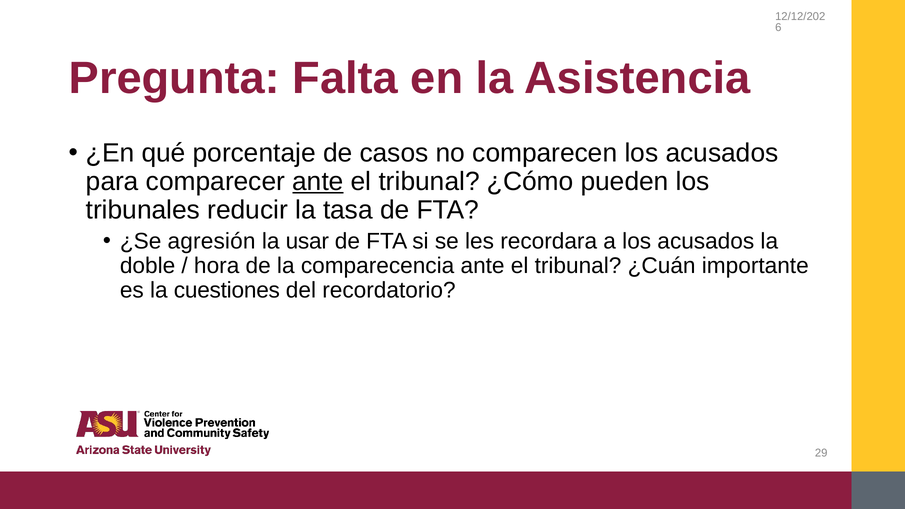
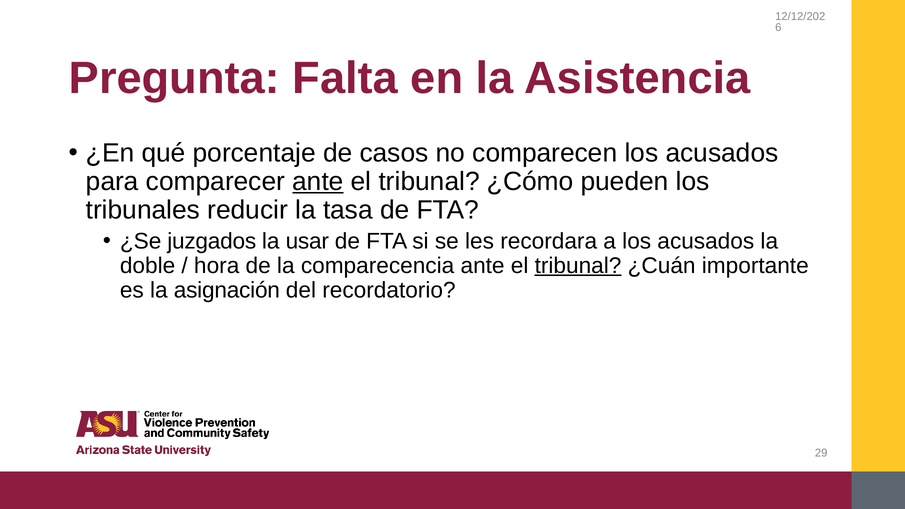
agresión: agresión -> juzgados (212, 241)
tribunal underline: none -> present (578, 266)
cuestiones: cuestiones -> asignación (227, 290)
